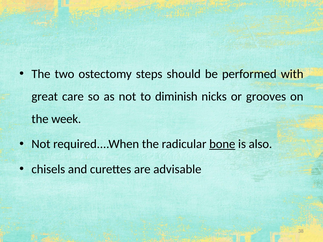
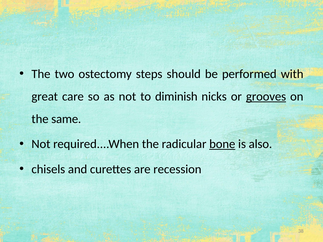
grooves underline: none -> present (266, 97)
week: week -> same (66, 119)
advisable: advisable -> recession (177, 169)
